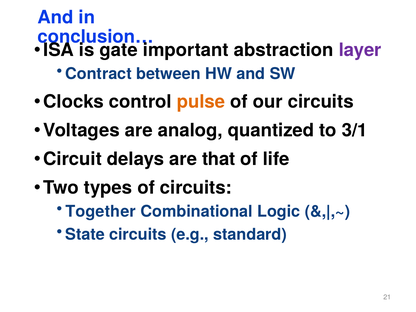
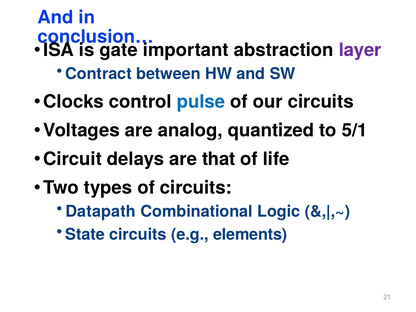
pulse colour: orange -> blue (201, 102)
3/1: 3/1 -> 5/1 (355, 130)
Together: Together -> Datapath (101, 211)
standard: standard -> elements (250, 234)
